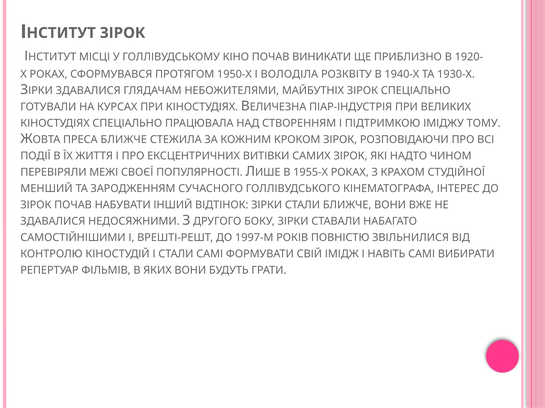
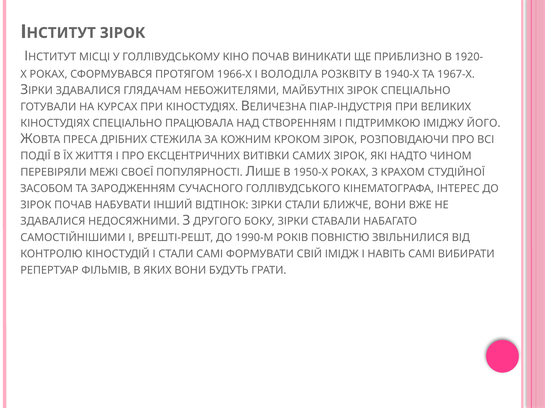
1950-Х: 1950-Х -> 1966-Х (234, 74)
1930-Х: 1930-Х -> 1967-Х (456, 74)
ТОМУ: ТОМУ -> ЙОГО (484, 124)
ПРЕСА БЛИЖЧЕ: БЛИЖЧЕ -> ДРІБНИХ (124, 140)
1955-Х: 1955-Х -> 1950-Х (311, 173)
МЕНШИЙ: МЕНШИЙ -> ЗАСОБОМ (47, 189)
1997-М: 1997-М -> 1990-М (254, 238)
